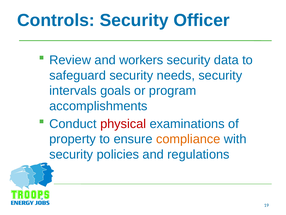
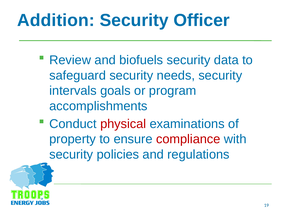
Controls: Controls -> Addition (56, 20)
workers: workers -> biofuels (141, 60)
compliance colour: orange -> red (188, 139)
